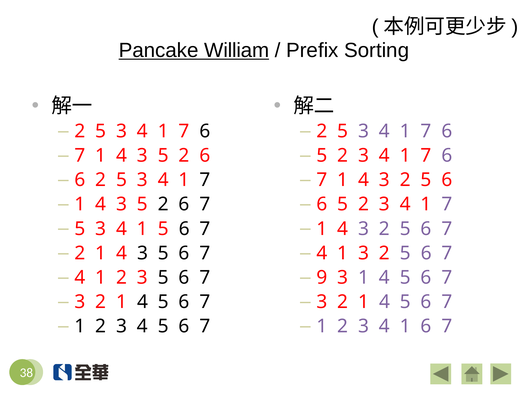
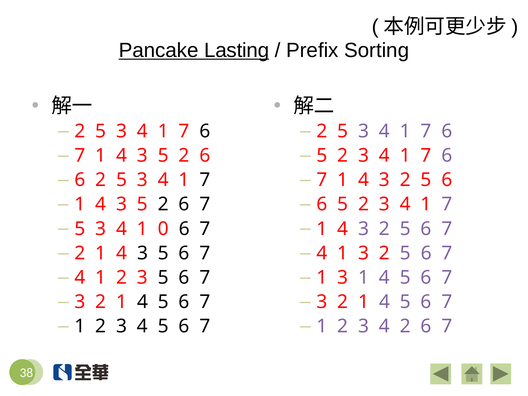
William: William -> Lasting (237, 50)
1 5: 5 -> 0 (163, 229)
9: 9 -> 1 (322, 277)
1: 1 -> 2 (405, 326)
